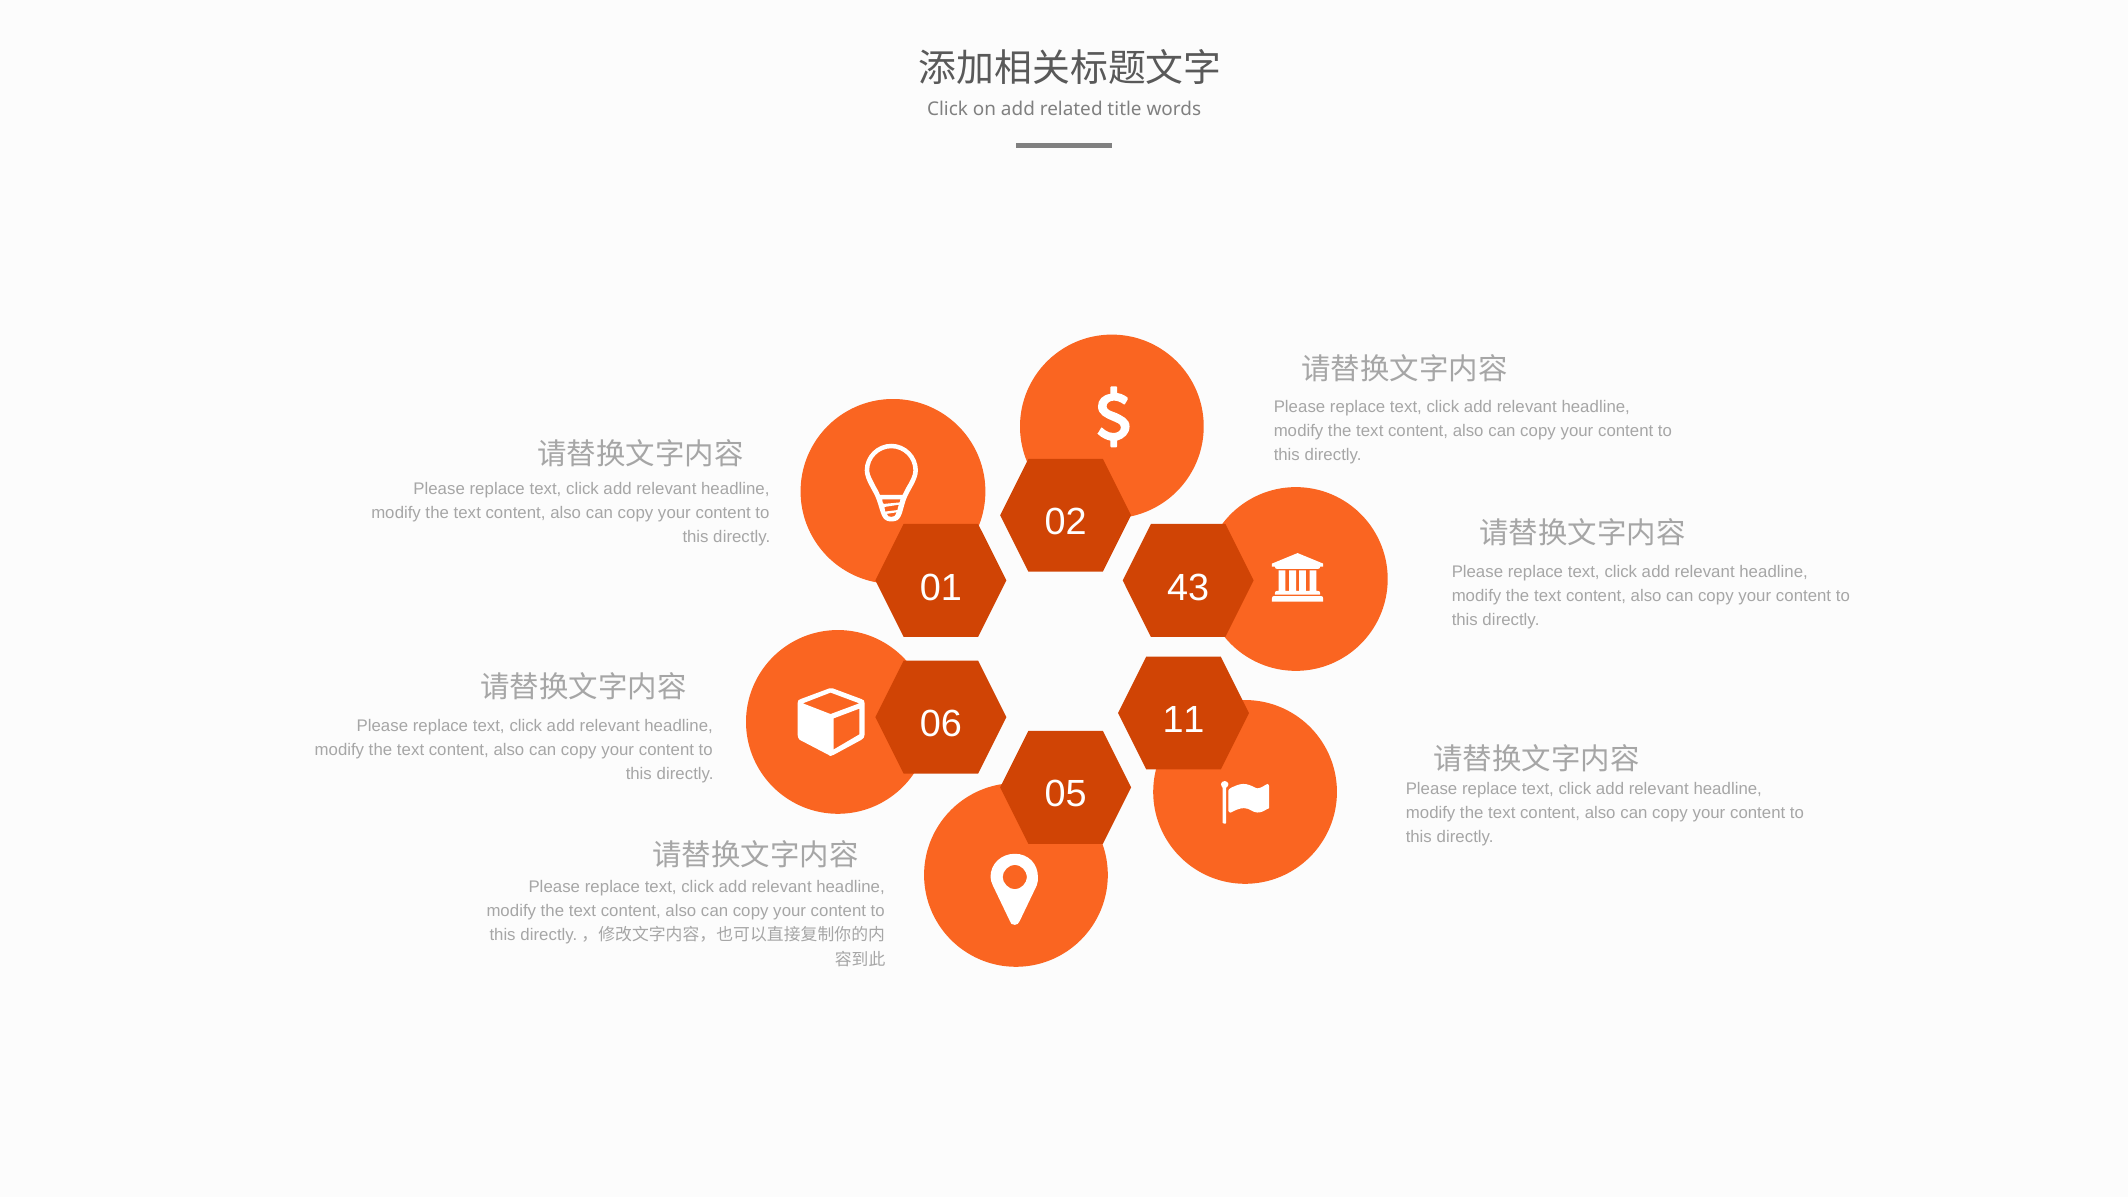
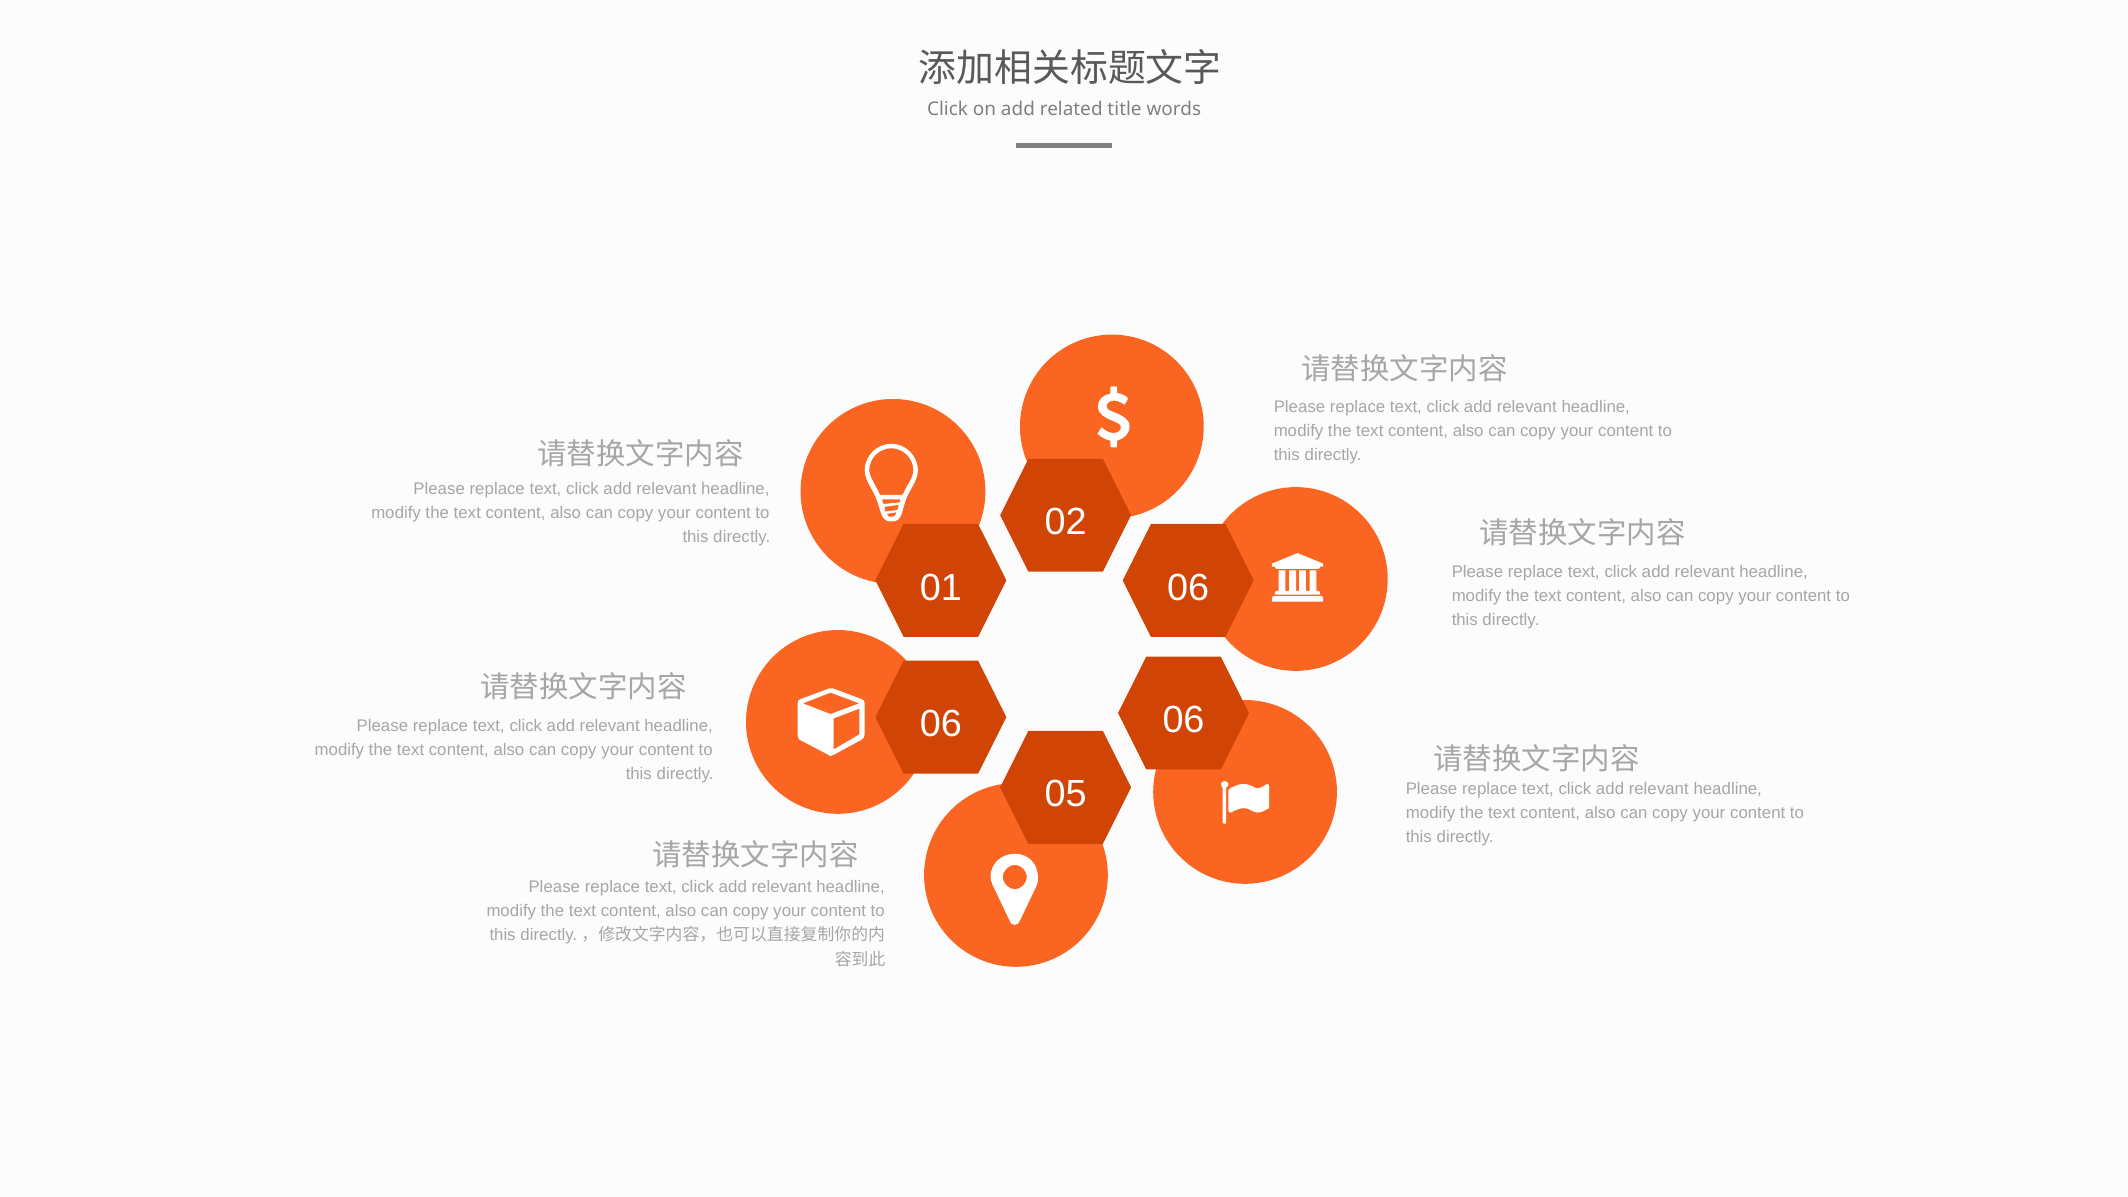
01 43: 43 -> 06 (1188, 588)
06 11: 11 -> 06 (1184, 720)
